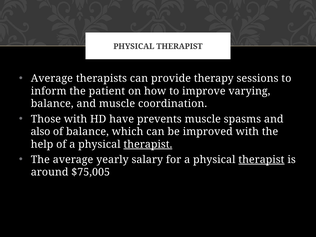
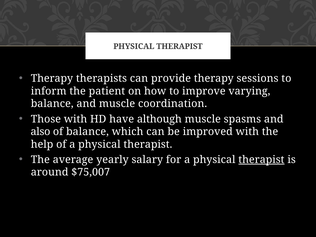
Average: Average -> Therapy (52, 78)
prevents: prevents -> although (159, 119)
therapist underline: present -> none (148, 144)
$75,005: $75,005 -> $75,007 (91, 172)
